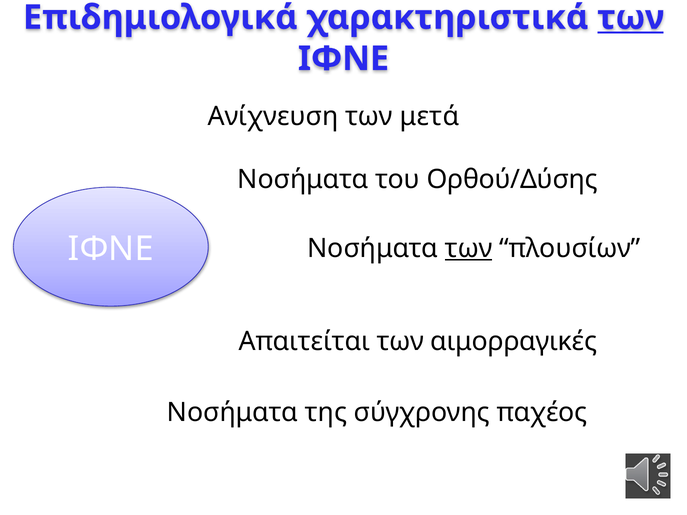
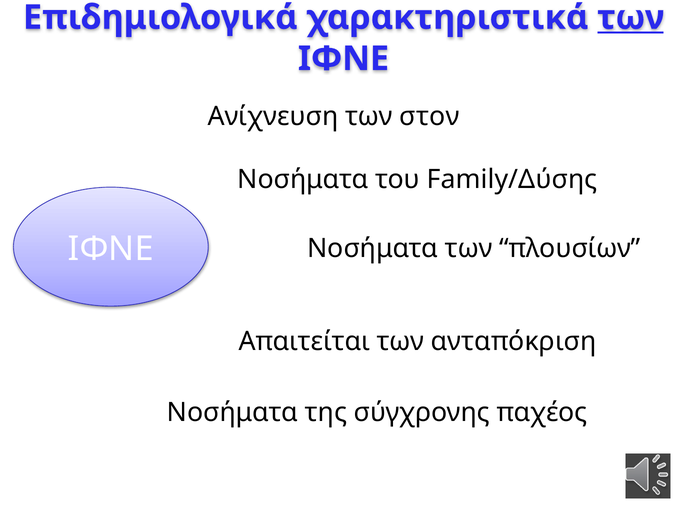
μετά: μετά -> στον (430, 117)
Ορθού/Δύσης: Ορθού/Δύσης -> Family/Δύσης (512, 179)
των underline: present -> none (469, 248)
αιμορραγικές: αιμορραγικές -> ανταπόκριση (514, 342)
